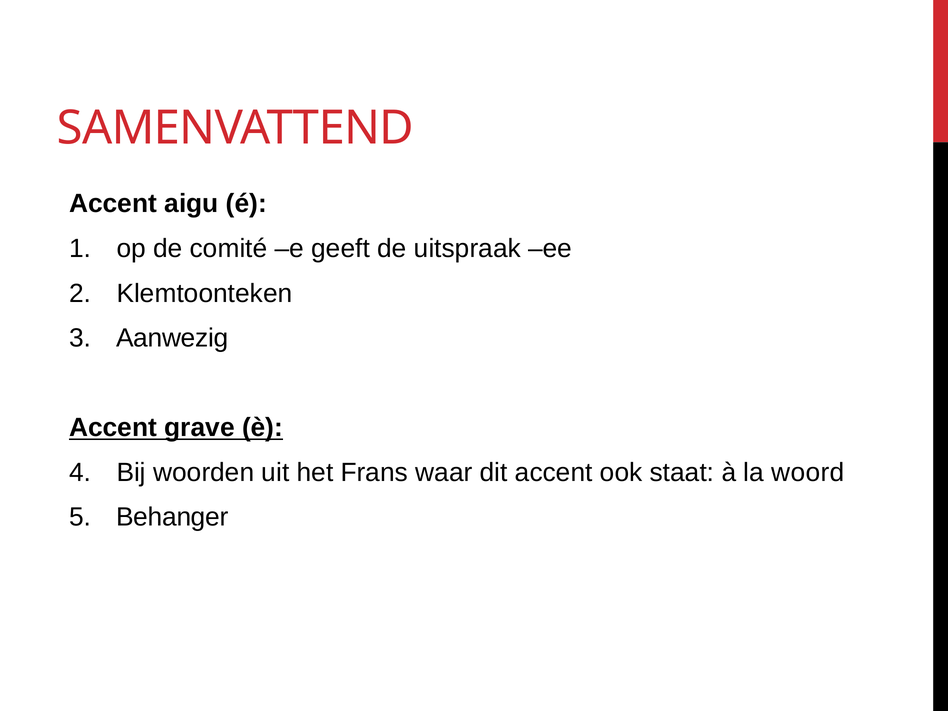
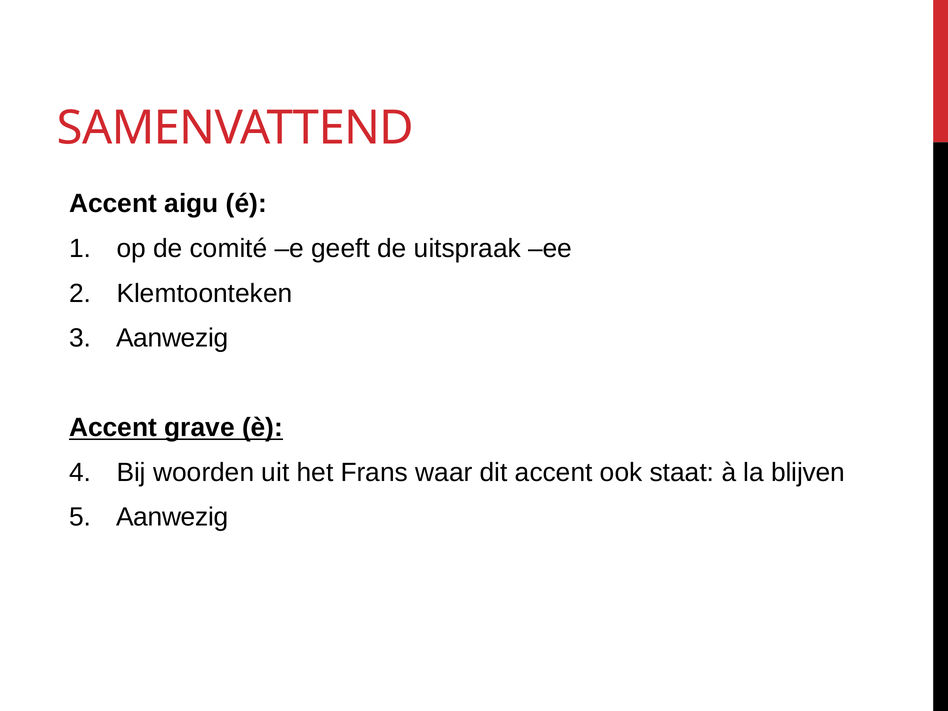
woord: woord -> blijven (808, 473)
Behanger: Behanger -> Aanwezig (172, 517)
